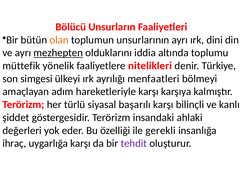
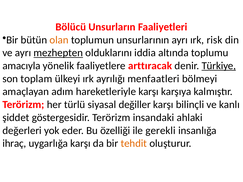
dini: dini -> risk (215, 40)
müttefik: müttefik -> amacıyla (21, 66)
nitelikleri: nitelikleri -> arttıracak (150, 66)
Türkiye underline: none -> present (219, 66)
simgesi: simgesi -> toplam (36, 79)
başarılı: başarılı -> değiller (135, 105)
tehdit colour: purple -> orange (134, 144)
